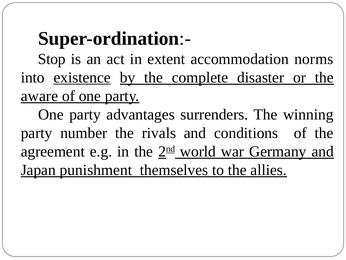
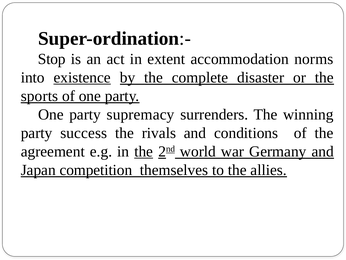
aware: aware -> sports (39, 96)
advantages: advantages -> supremacy (141, 114)
number: number -> success (84, 133)
the underline: none -> present (144, 151)
punishment: punishment -> competition (96, 170)
